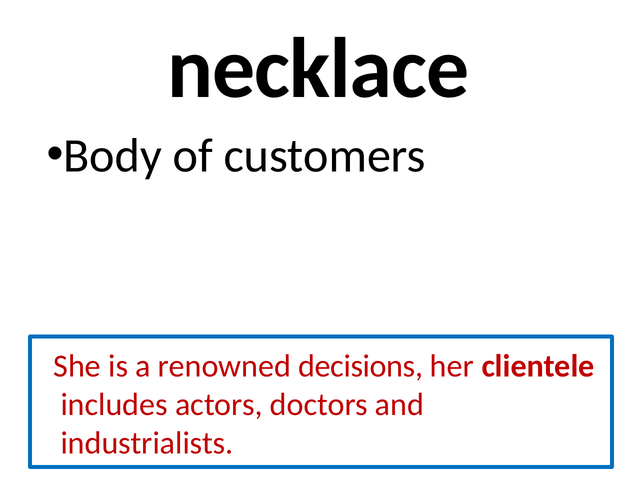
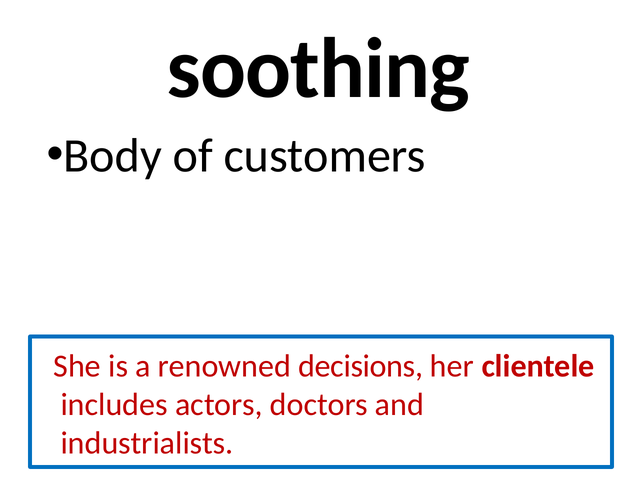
necklace: necklace -> soothing (318, 69)
